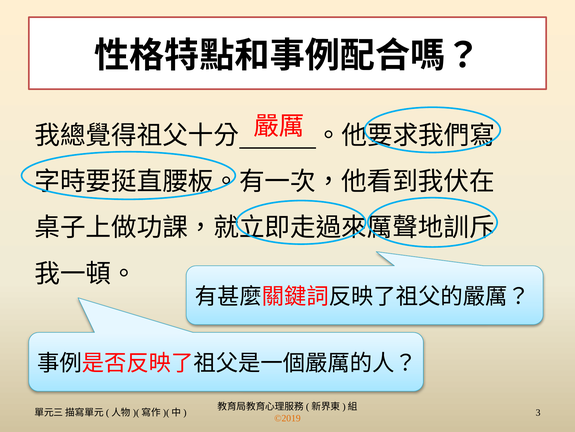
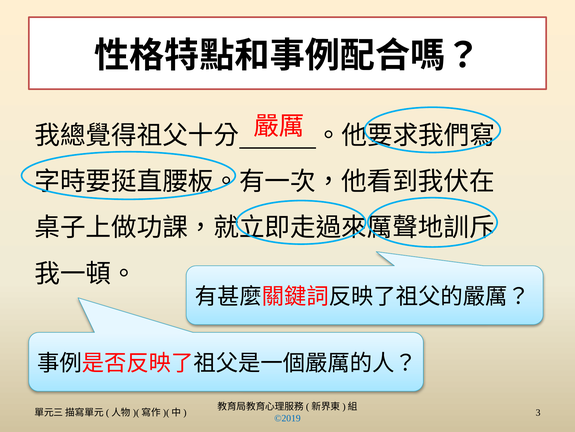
©2019 colour: orange -> blue (287, 418)
